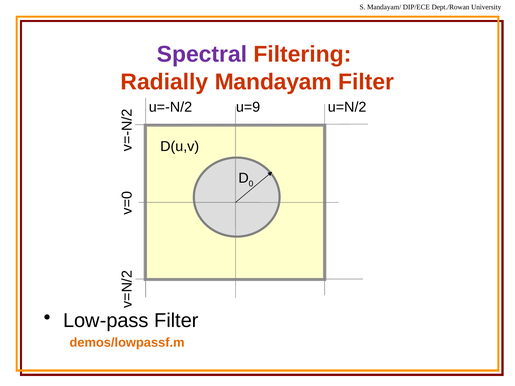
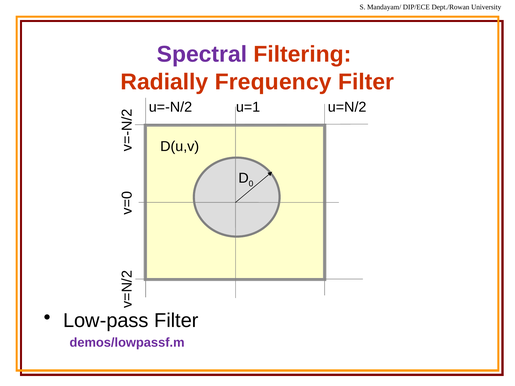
Mandayam: Mandayam -> Frequency (273, 82)
u=9: u=9 -> u=1 (248, 107)
demos/lowpassf.m colour: orange -> purple (127, 343)
